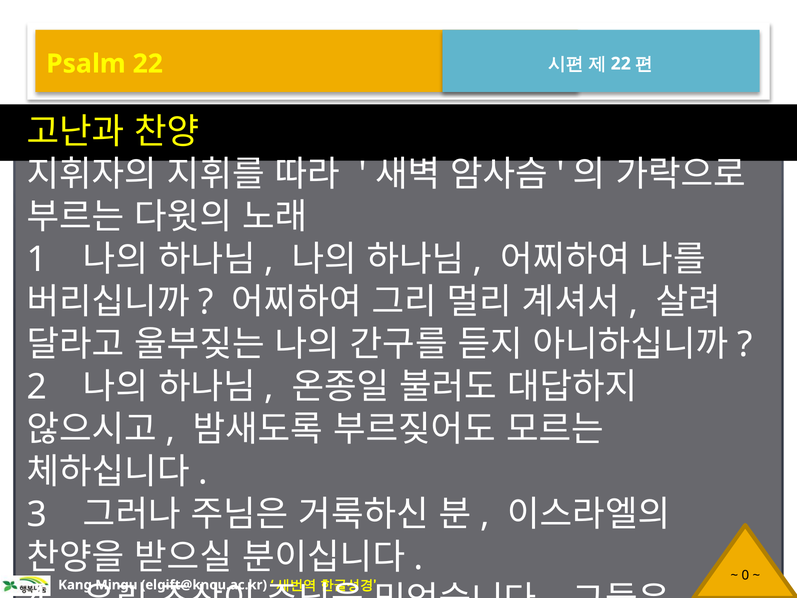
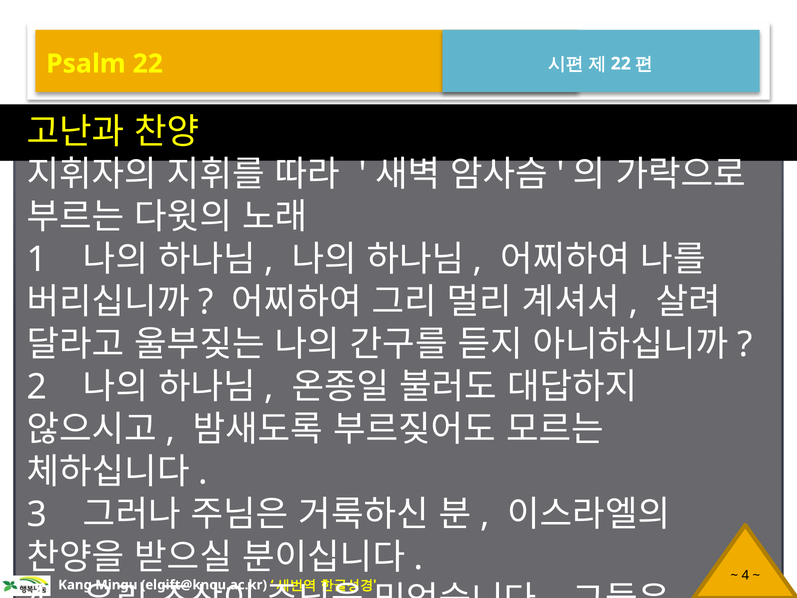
0: 0 -> 4 (745, 575)
